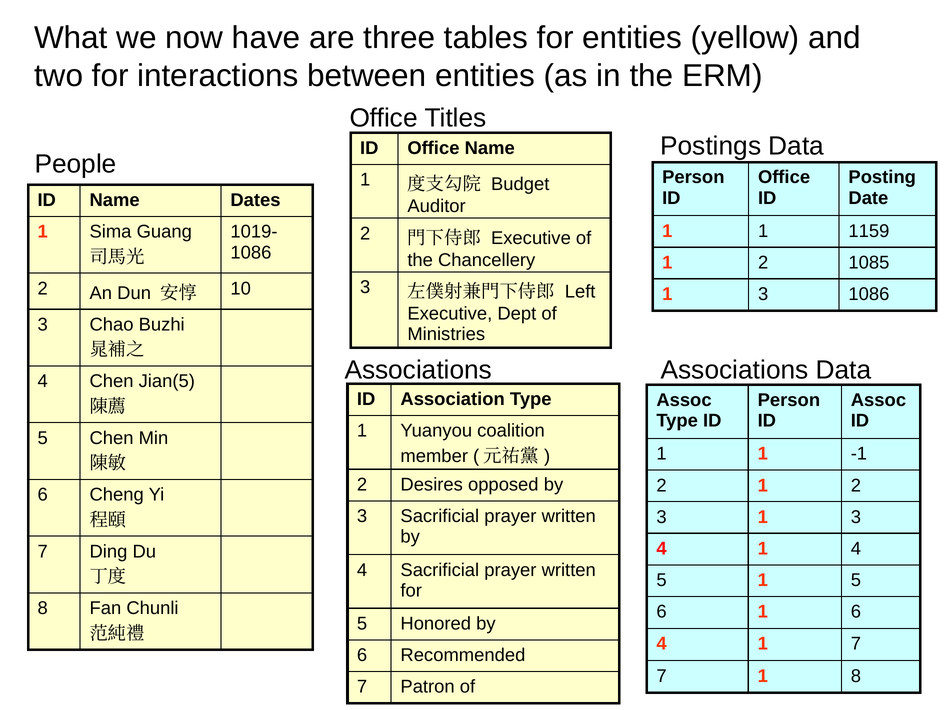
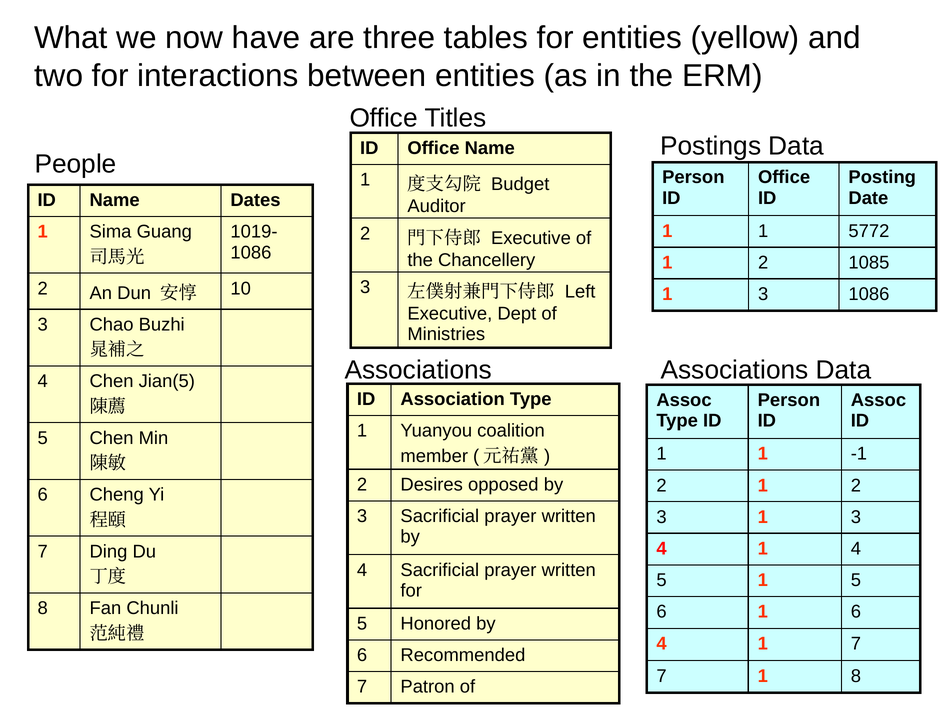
1159: 1159 -> 5772 (869, 231)
